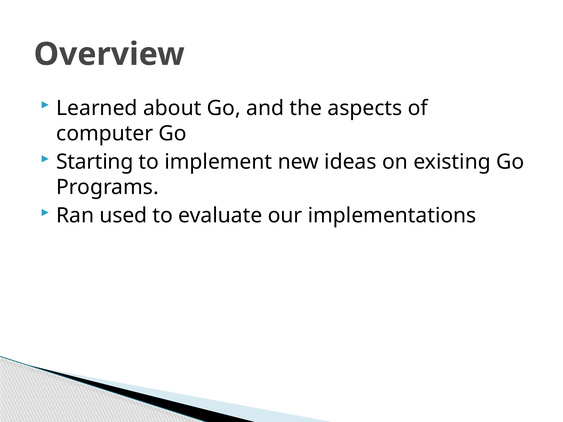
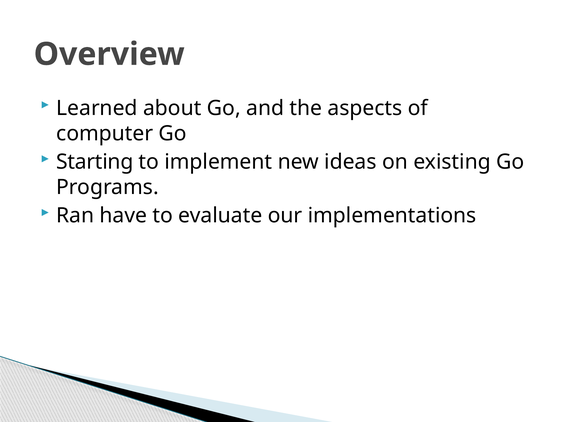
used: used -> have (123, 216)
